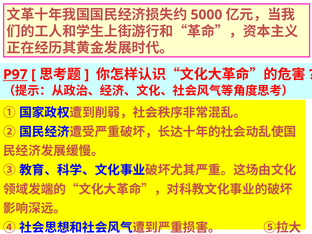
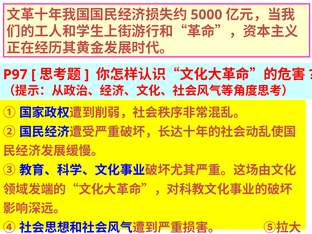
P97 underline: present -> none (15, 75)
